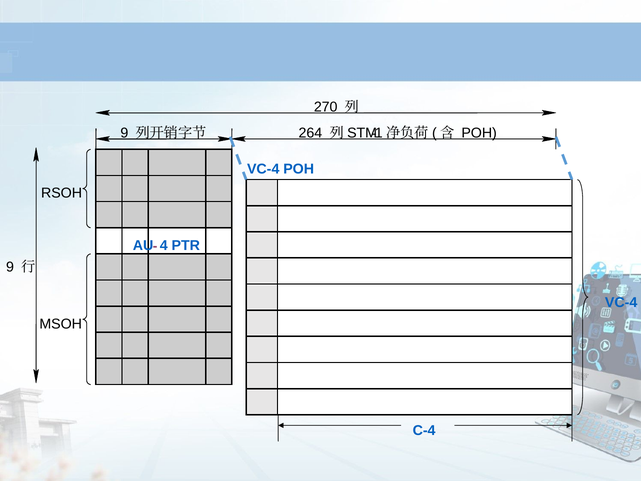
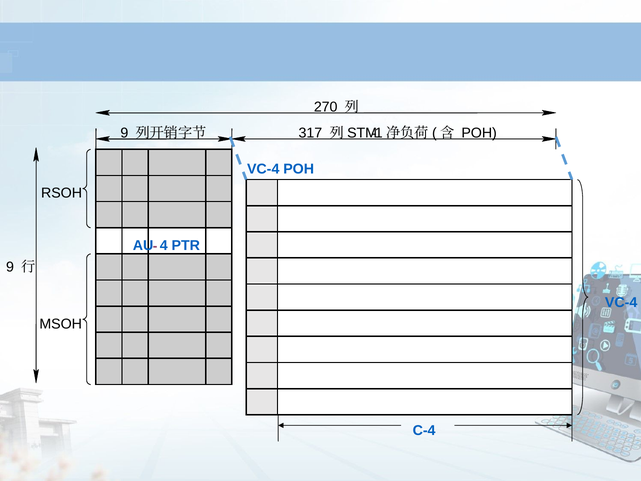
264: 264 -> 317 (310, 133)
